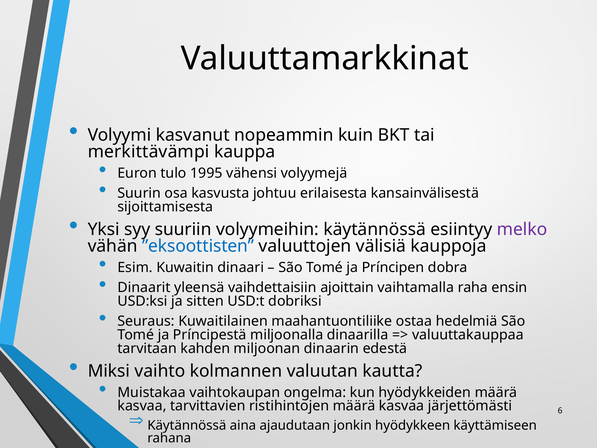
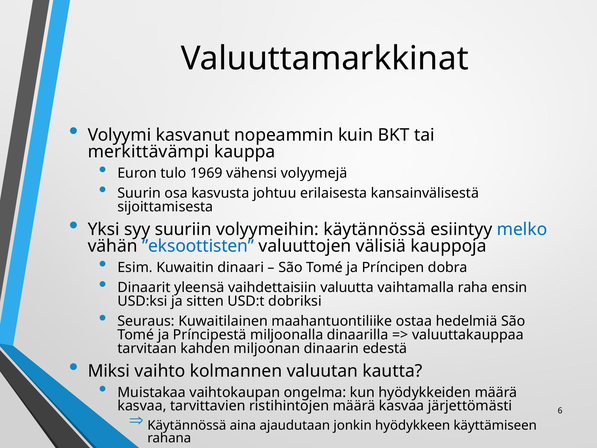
1995: 1995 -> 1969 (206, 173)
melko colour: purple -> blue (522, 229)
ajoittain: ajoittain -> valuutta (347, 287)
